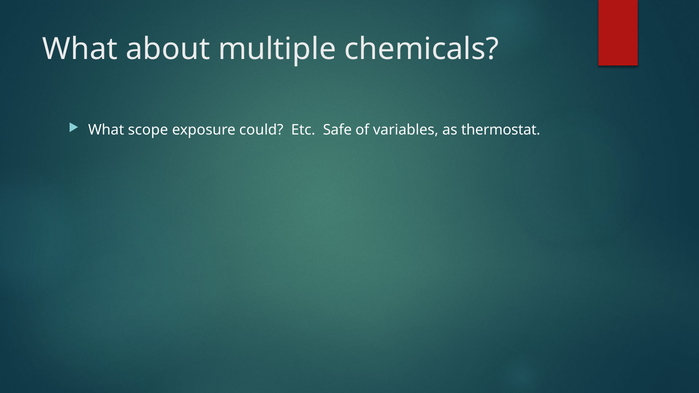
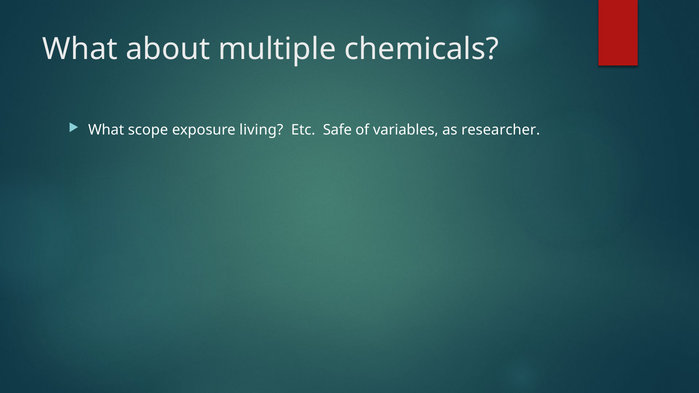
could: could -> living (261, 130)
thermostat: thermostat -> researcher (501, 130)
